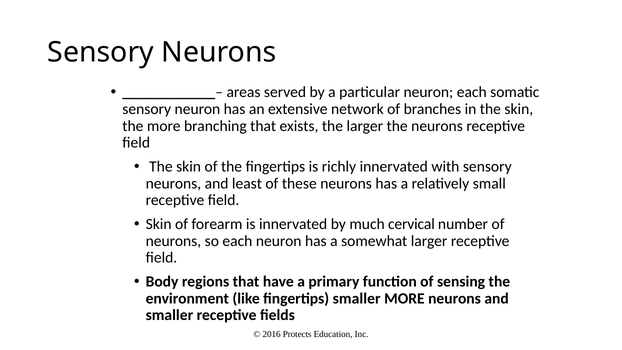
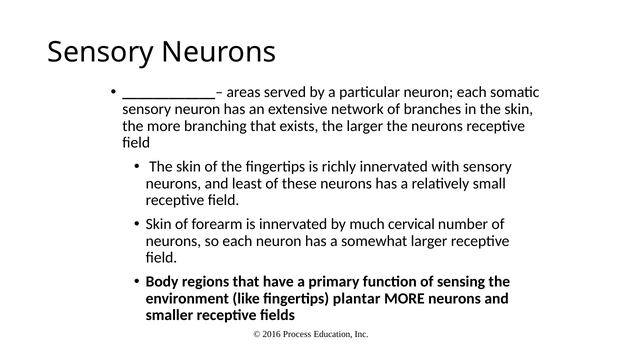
fingertips smaller: smaller -> plantar (357, 298)
Protects: Protects -> Process (297, 334)
